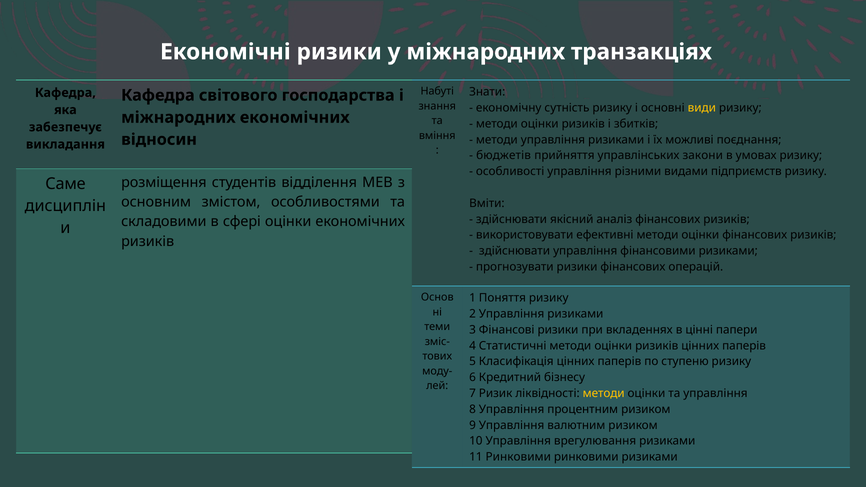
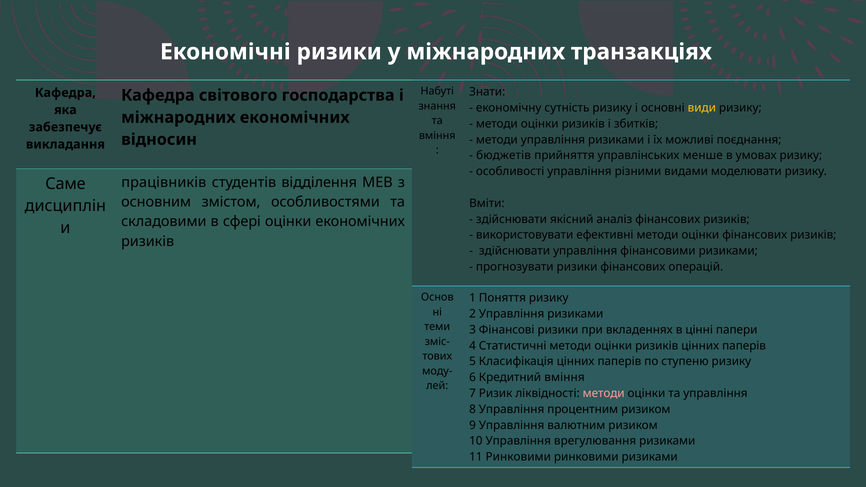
закони: закони -> менше (703, 156)
підприємств: підприємств -> моделювати (746, 171)
розміщення: розміщення -> працівників (164, 183)
Кредитний бізнесу: бізнесу -> вміння (564, 378)
методи colour: yellow -> pink (604, 393)
